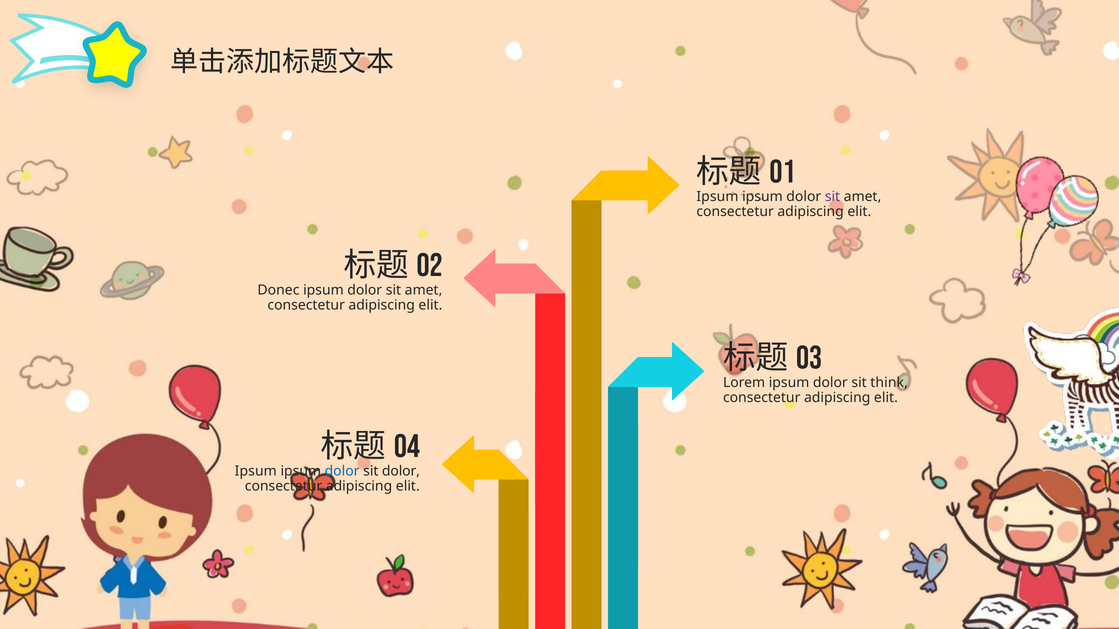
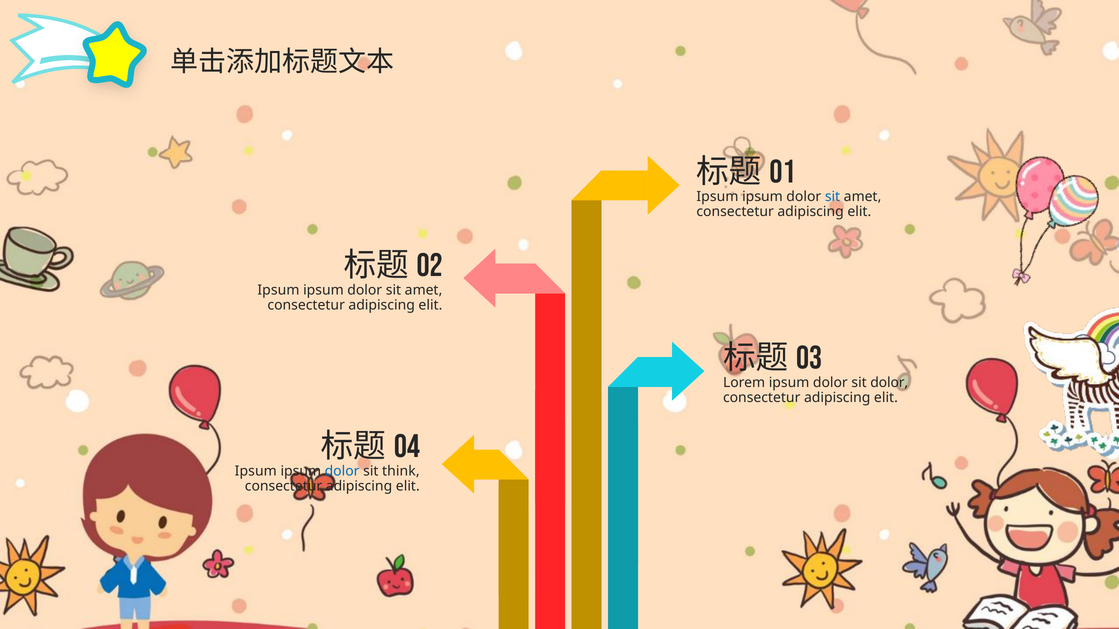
sit colour: purple -> blue (833, 197)
Donec: Donec -> Ipsum (278, 290)
sit think: think -> dolor (889, 383)
sit dolor: dolor -> think (401, 471)
